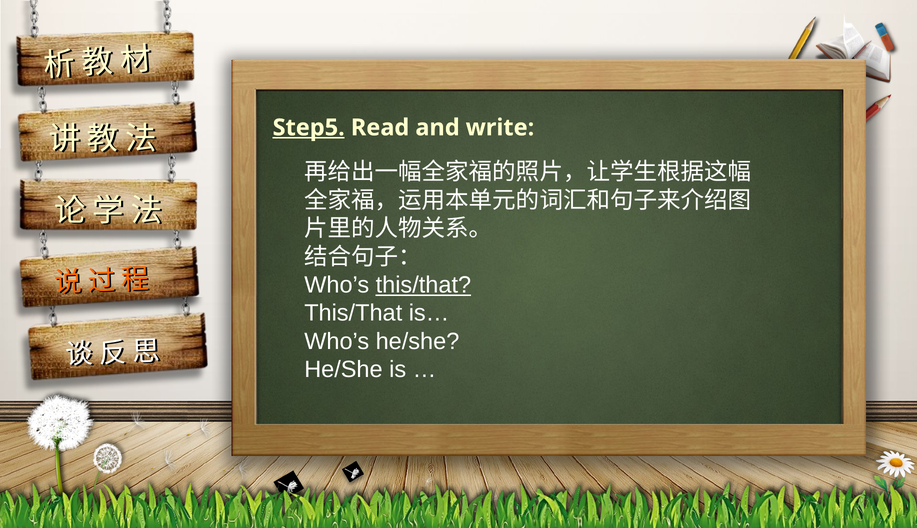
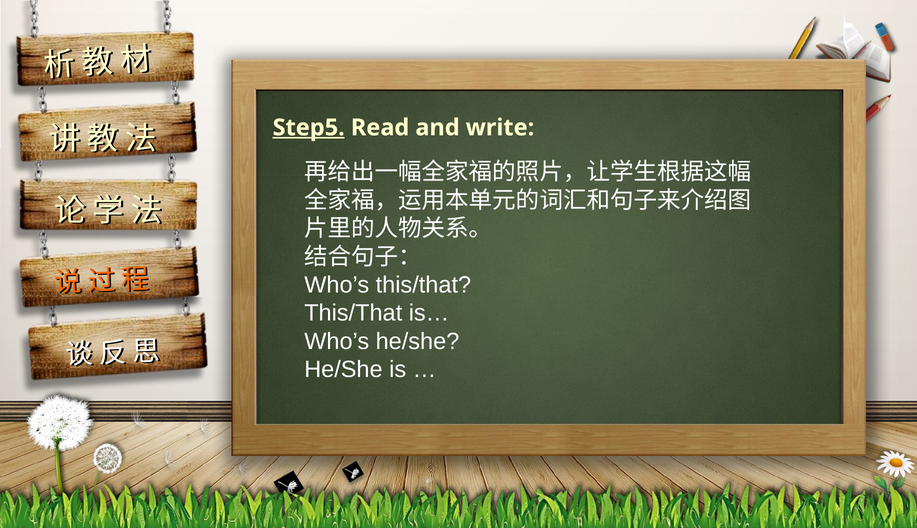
this/that underline: present -> none (423, 285)
